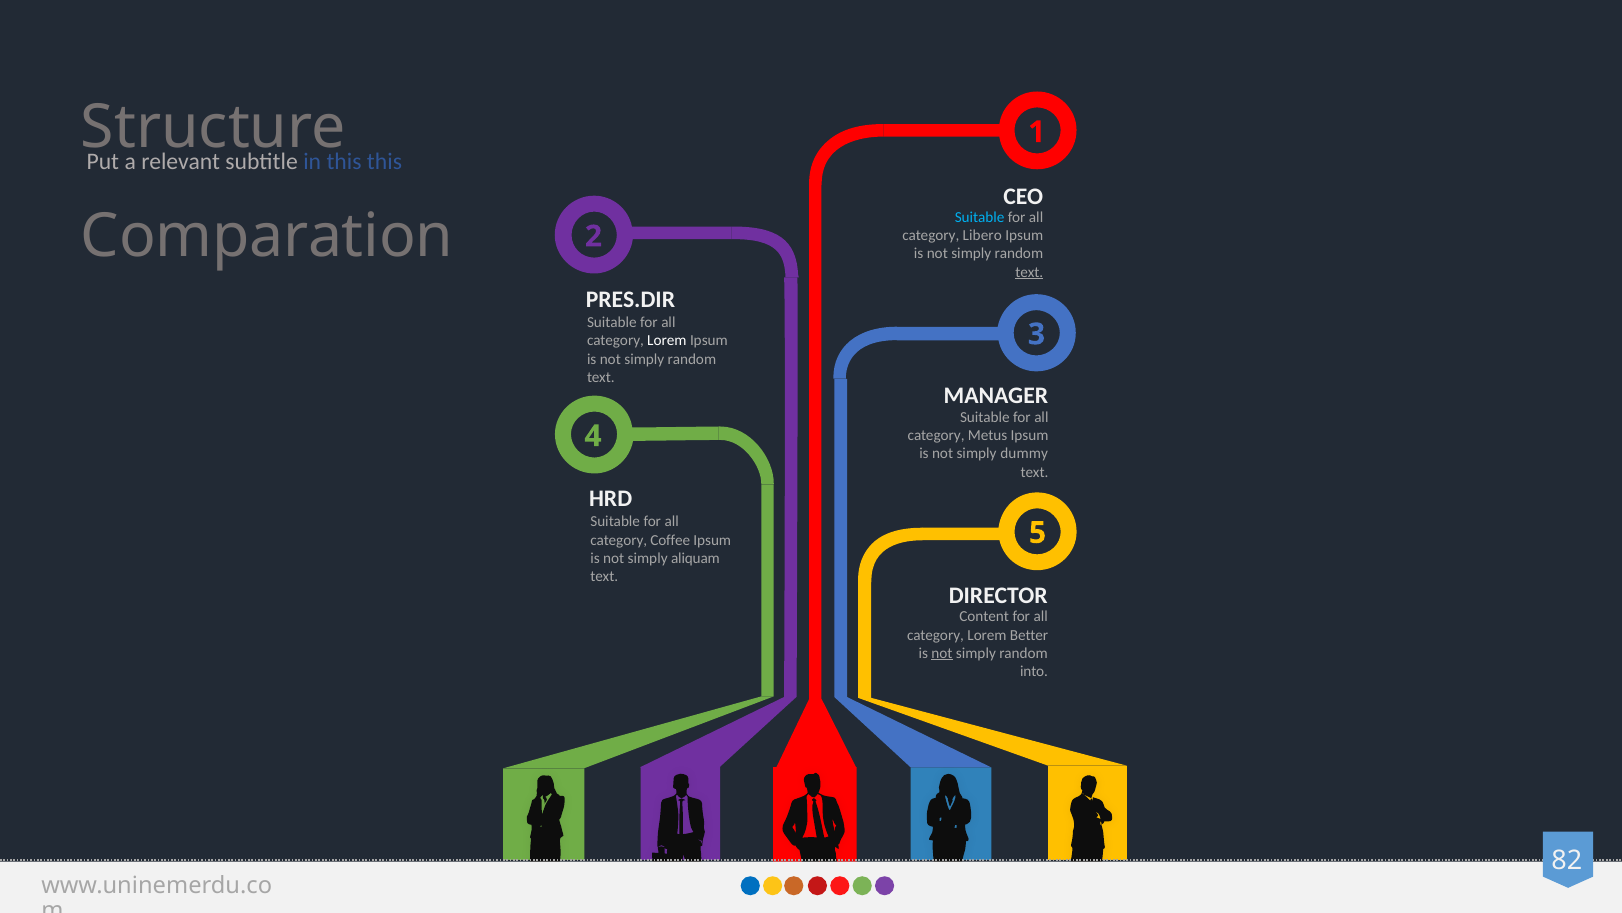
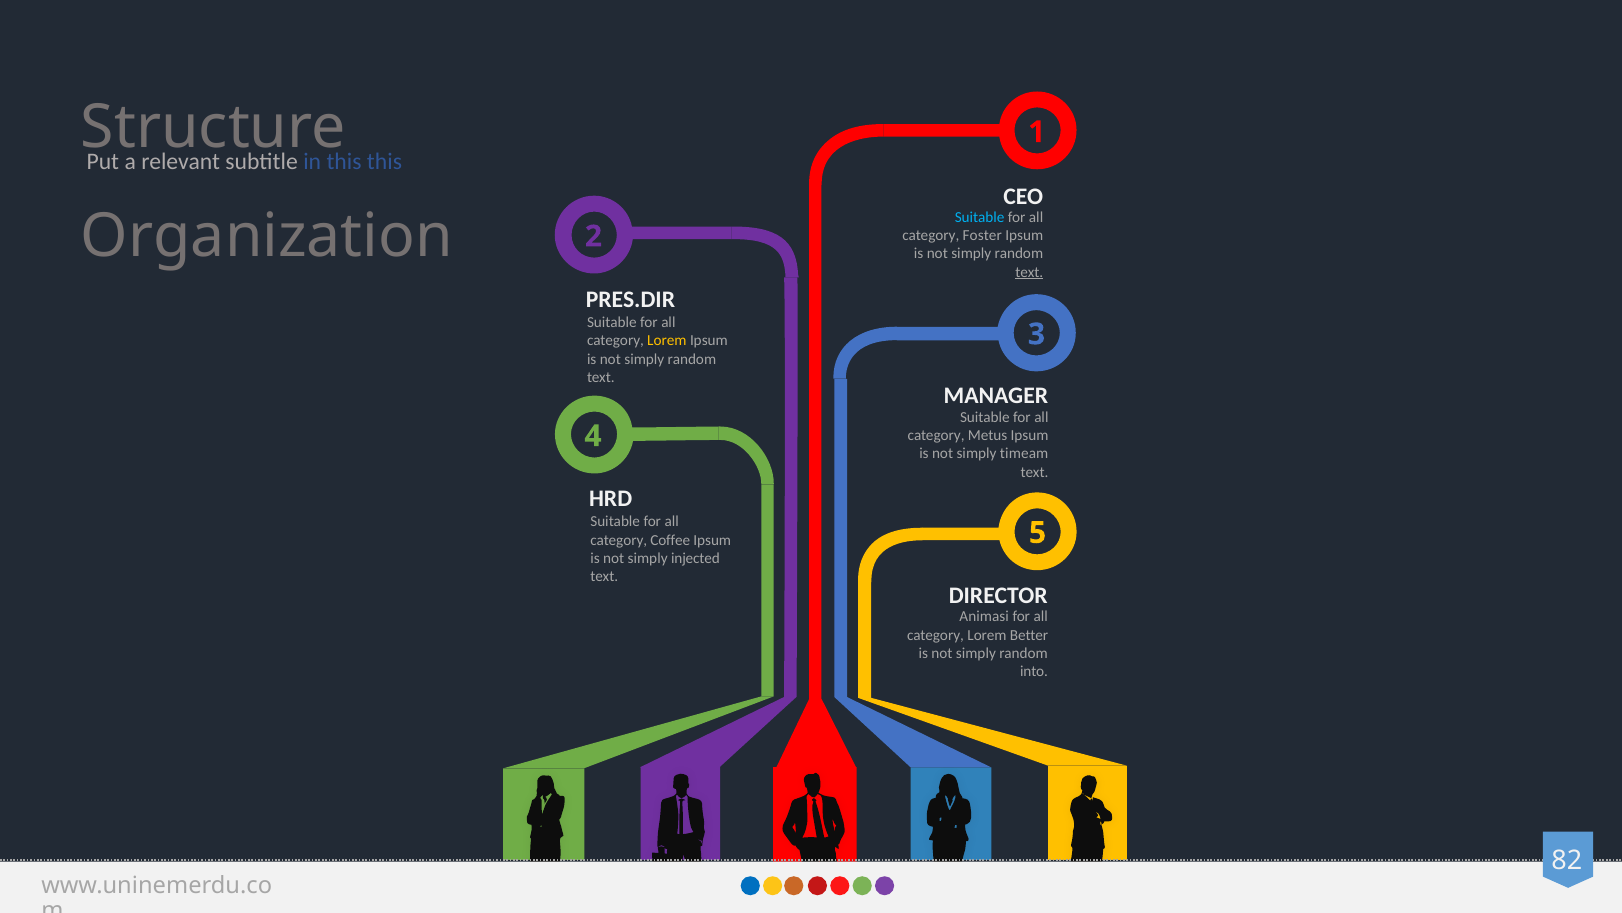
Comparation: Comparation -> Organization (267, 237)
Libero: Libero -> Foster (982, 235)
Lorem colour: white -> yellow (667, 341)
dummy: dummy -> timeam (1024, 453)
aliquam: aliquam -> injected (695, 558)
Content: Content -> Animasi (984, 616)
not underline: present -> none (942, 653)
